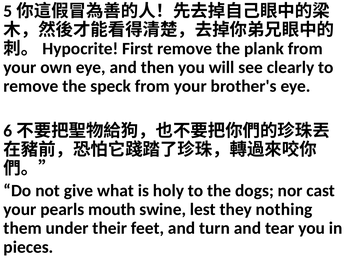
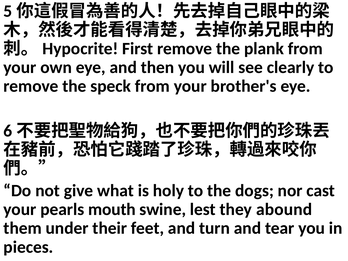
nothing: nothing -> abound (284, 209)
